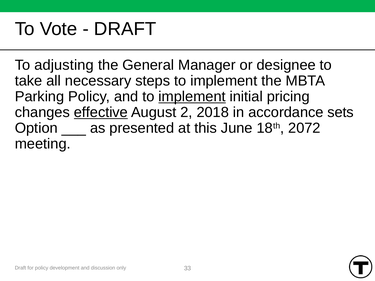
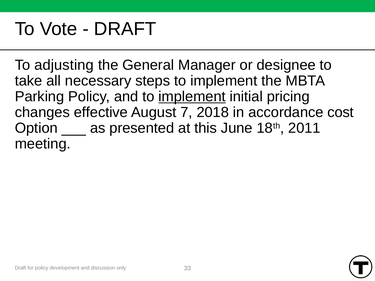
effective underline: present -> none (101, 112)
2: 2 -> 7 (186, 112)
sets: sets -> cost (341, 112)
2072: 2072 -> 2011 (304, 128)
